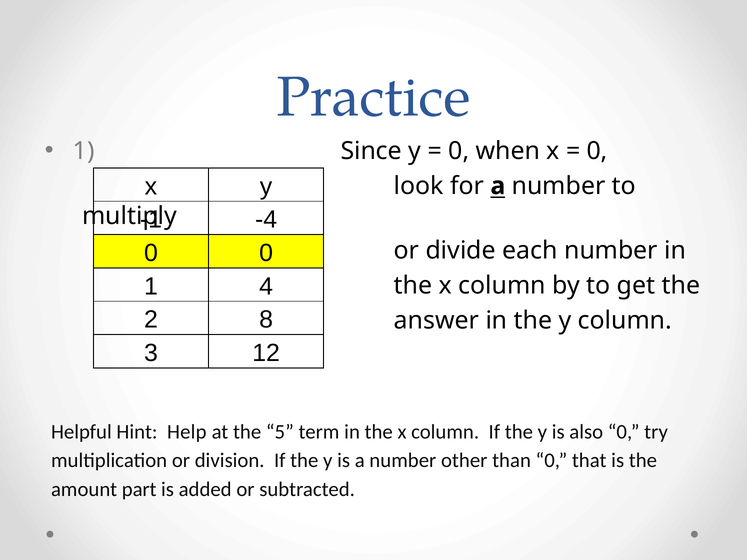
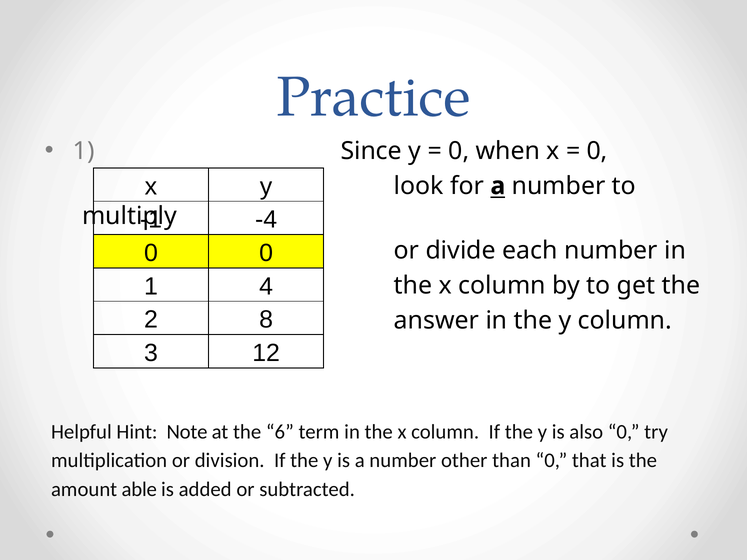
Help: Help -> Note (187, 432)
5: 5 -> 6 (280, 432)
part: part -> able (139, 489)
